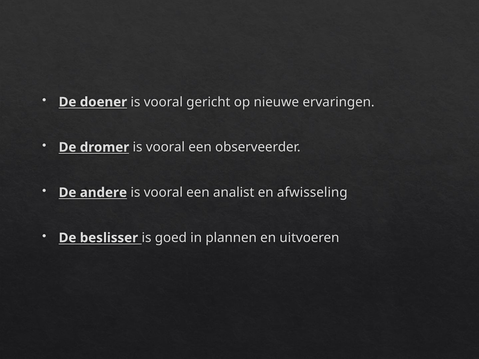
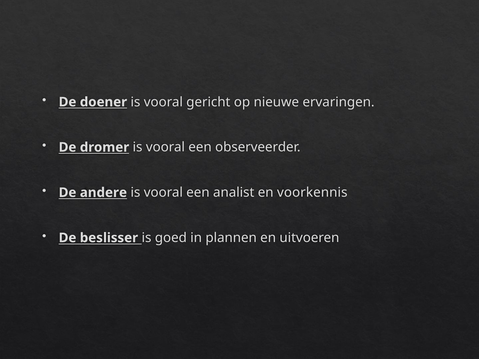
afwisseling: afwisseling -> voorkennis (312, 193)
